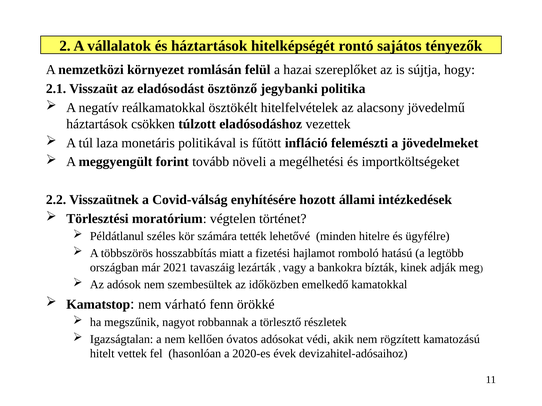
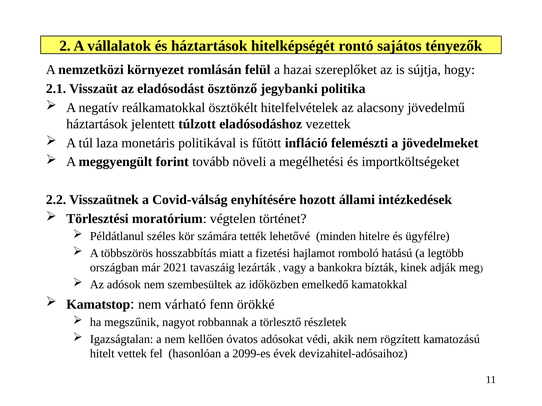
csökken: csökken -> jelentett (153, 124)
2020-es: 2020-es -> 2099-es (251, 354)
